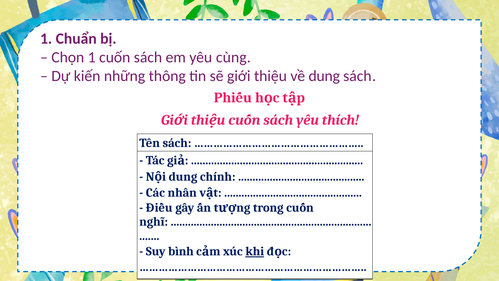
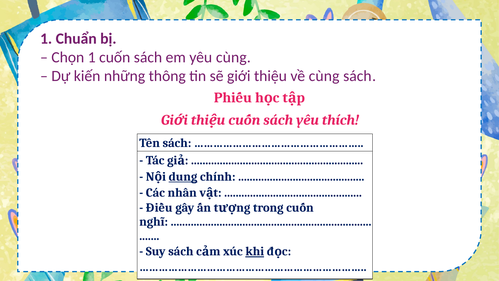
về dung: dung -> cùng (324, 76)
dung underline: none -> present (183, 176)
Suy bình: bình -> sách (181, 251)
